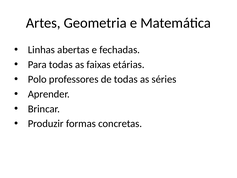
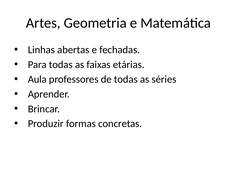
Polo: Polo -> Aula (37, 79)
